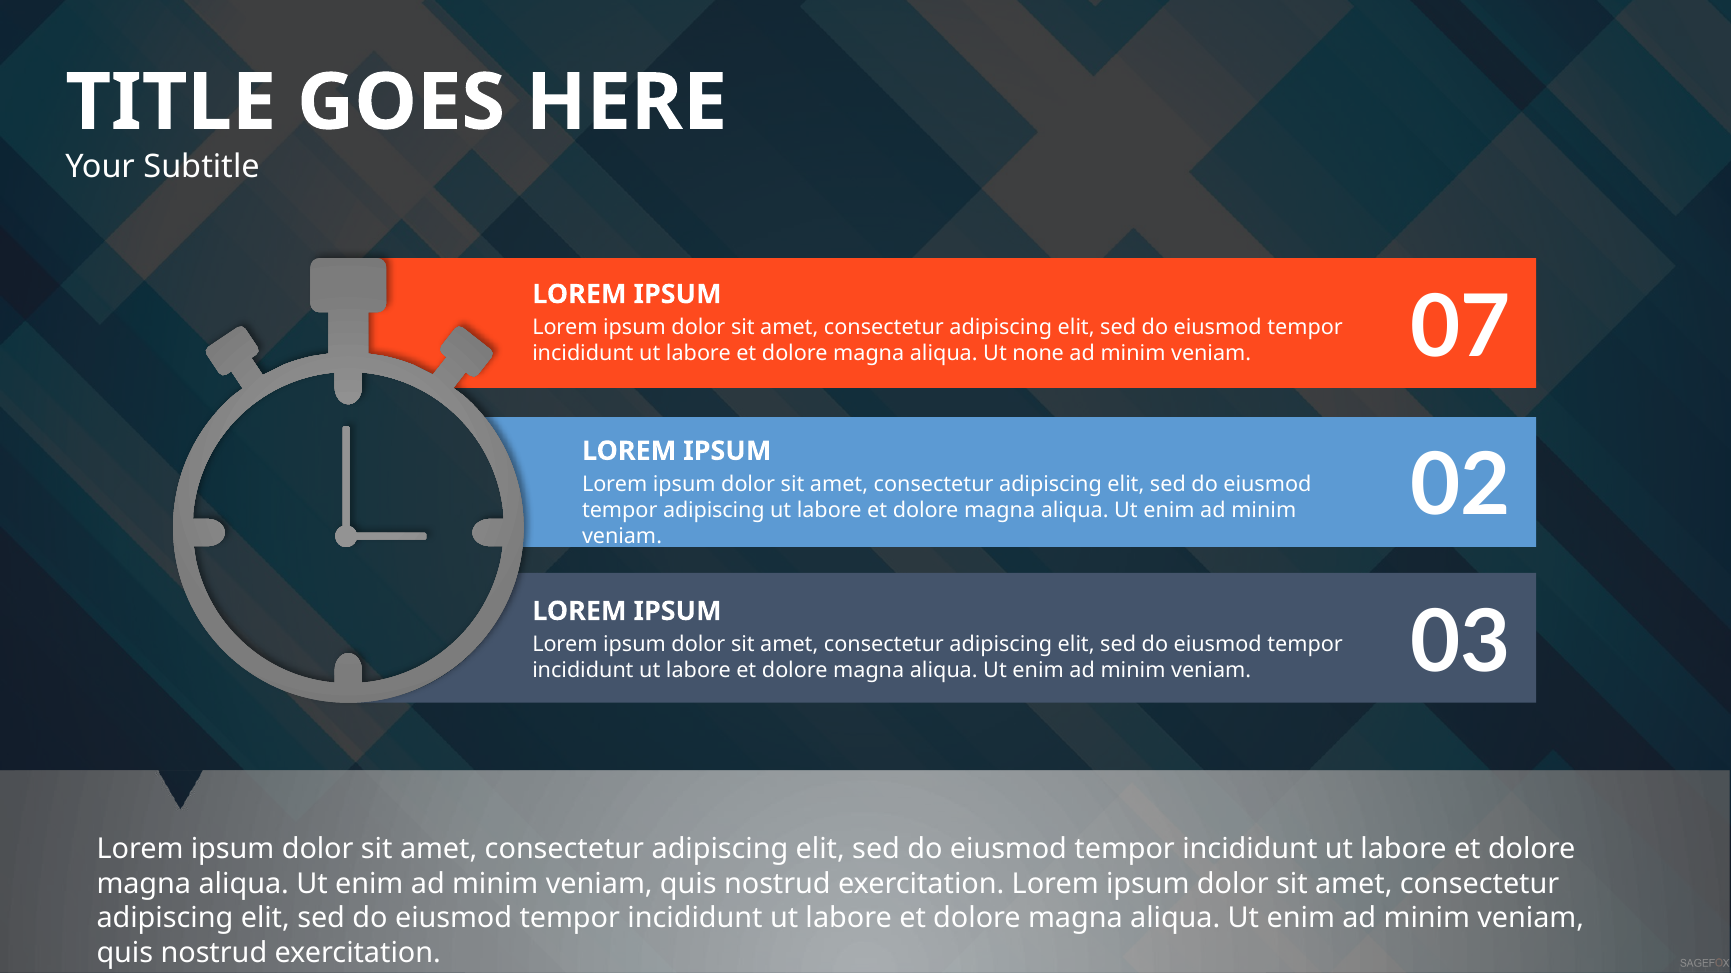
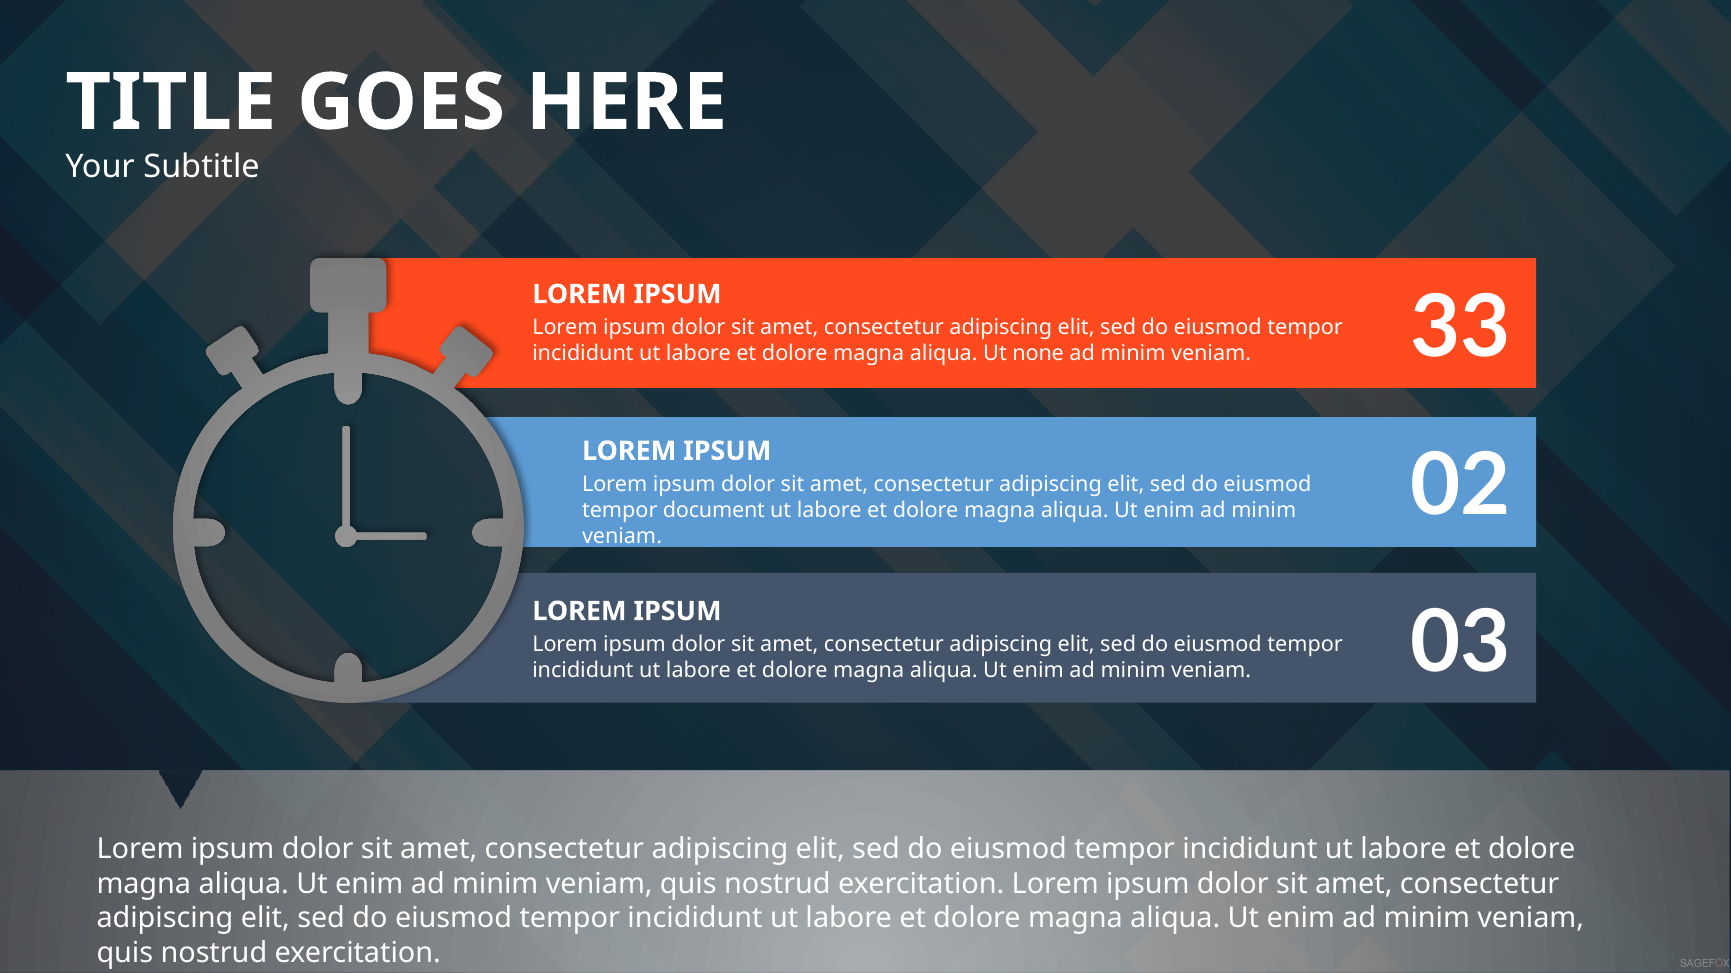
07: 07 -> 33 (1461, 329)
tempor adipiscing: adipiscing -> document (714, 510)
